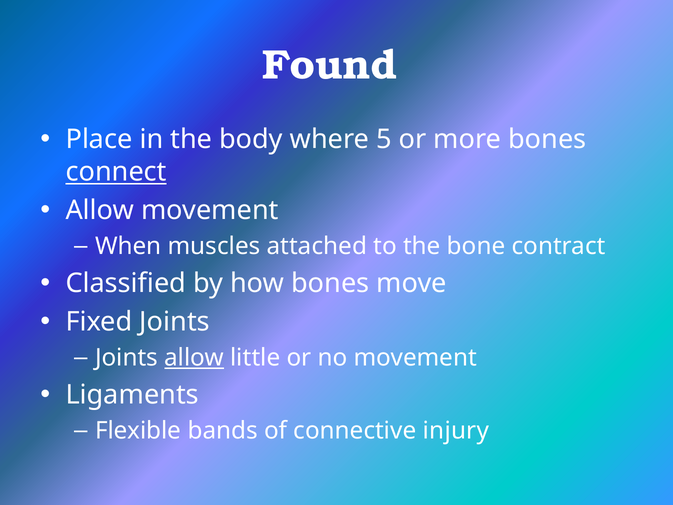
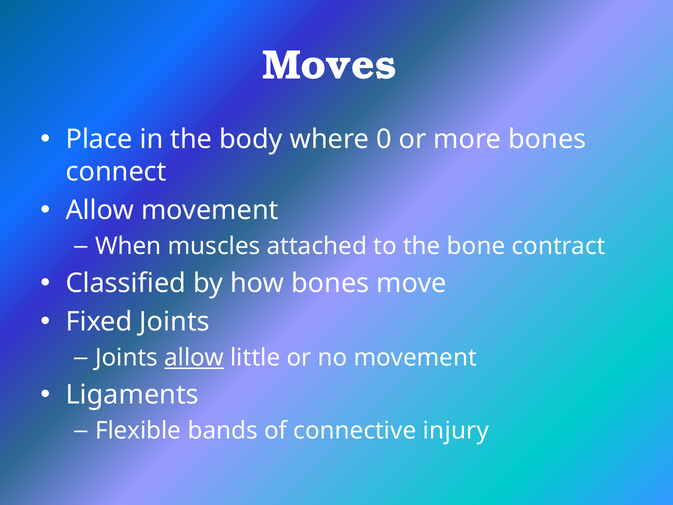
Found: Found -> Moves (329, 65)
5: 5 -> 0 (384, 139)
connect underline: present -> none (116, 172)
